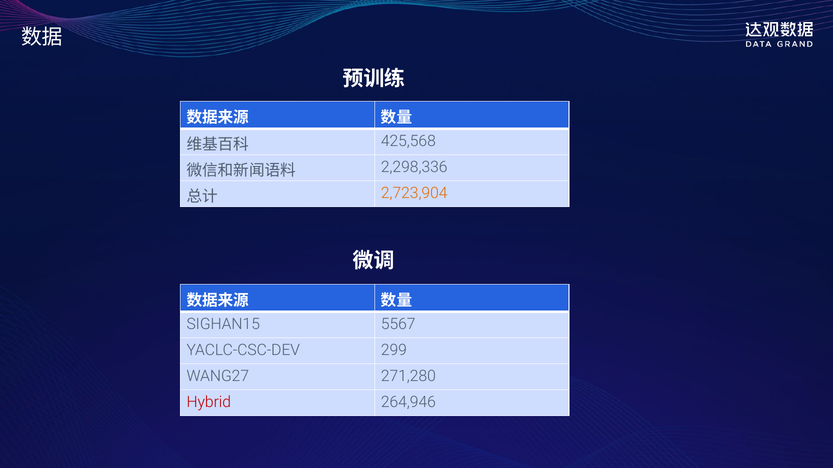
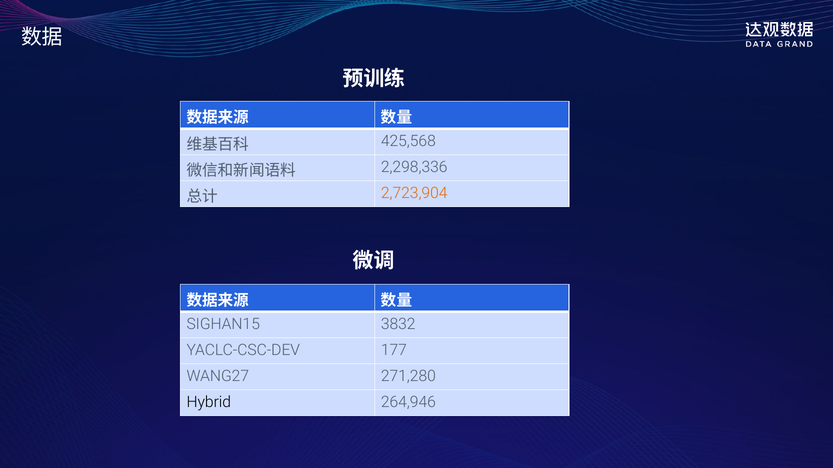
5567: 5567 -> 3832 (398, 324)
299: 299 -> 177 (394, 350)
Hybrid colour: red -> black (209, 403)
